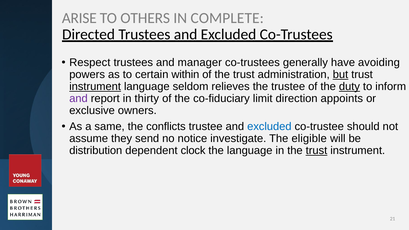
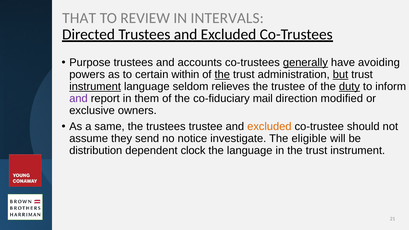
ARISE: ARISE -> THAT (79, 18)
OTHERS: OTHERS -> REVIEW (145, 18)
COMPLETE: COMPLETE -> INTERVALS (227, 18)
Respect: Respect -> Purpose (90, 62)
manager: manager -> accounts (200, 62)
generally underline: none -> present (305, 62)
the underline: none -> present (222, 74)
thirty: thirty -> them (147, 98)
limit: limit -> mail (263, 98)
appoints: appoints -> modified (342, 98)
the conflicts: conflicts -> trustees (166, 127)
excluded colour: blue -> orange (269, 127)
trust underline: present -> none (316, 151)
